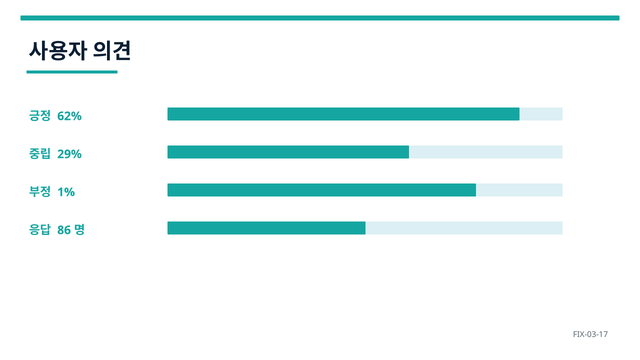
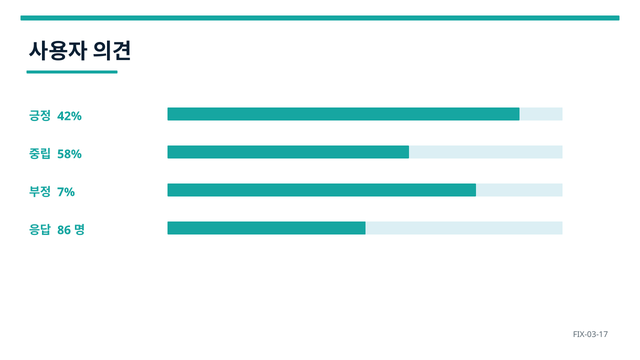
62%: 62% -> 42% (70, 116)
29%: 29% -> 58% (70, 154)
1%: 1% -> 7% (66, 192)
